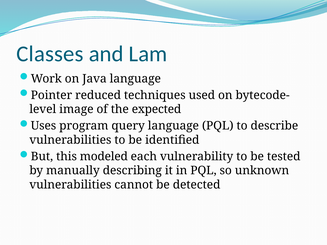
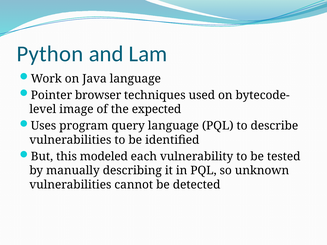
Classes: Classes -> Python (50, 54)
reduced: reduced -> browser (98, 95)
